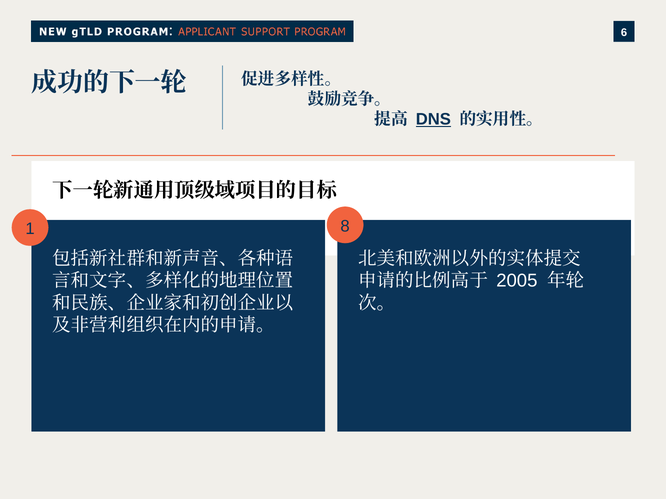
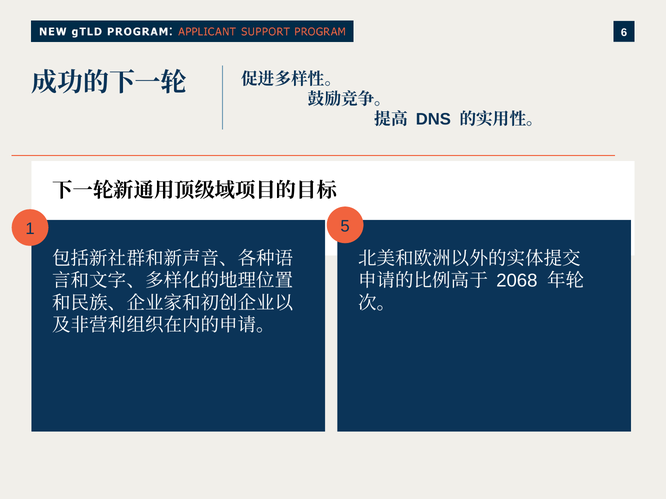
DNS underline: present -> none (433, 119)
8: 8 -> 5 (345, 226)
2005: 2005 -> 2068 (517, 281)
